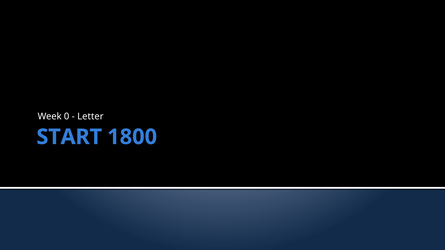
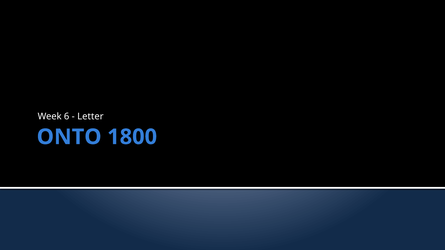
0: 0 -> 6 (67, 117)
START: START -> ONTO (69, 137)
